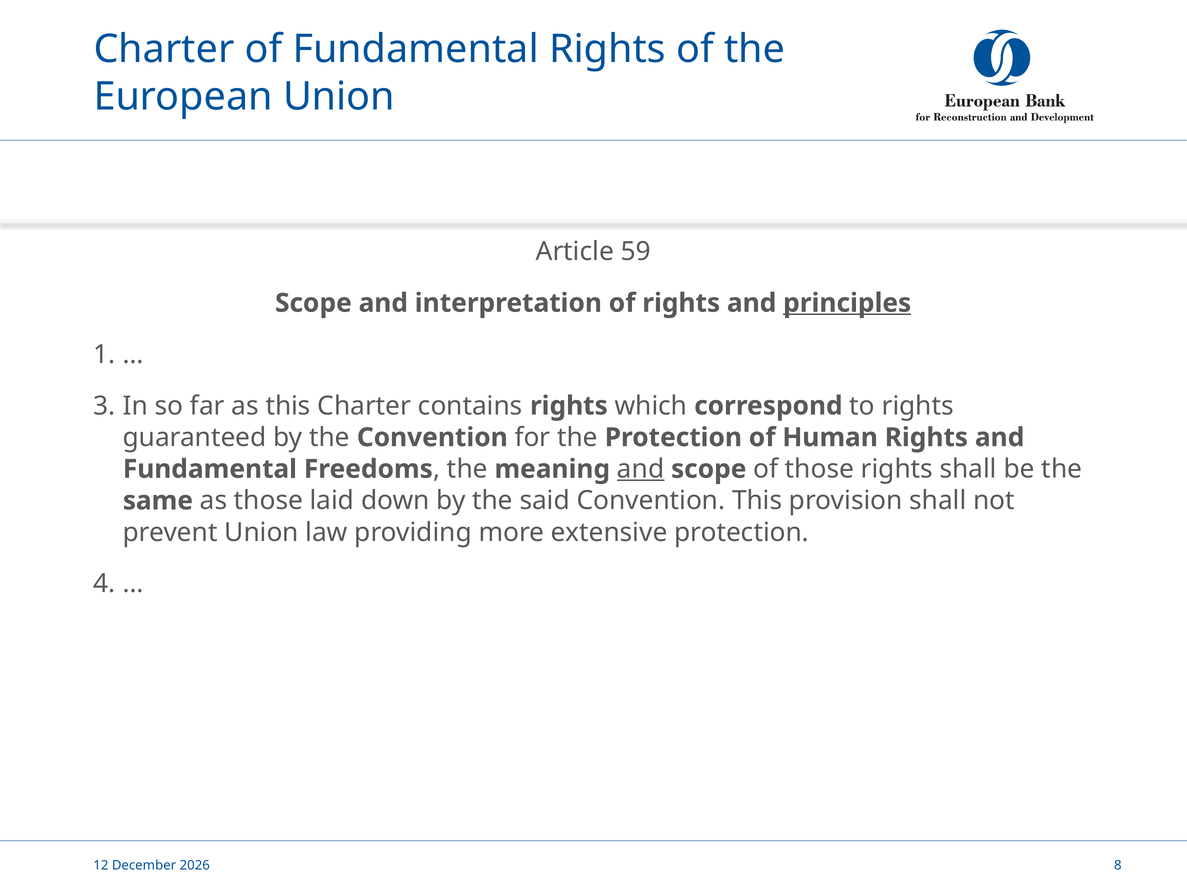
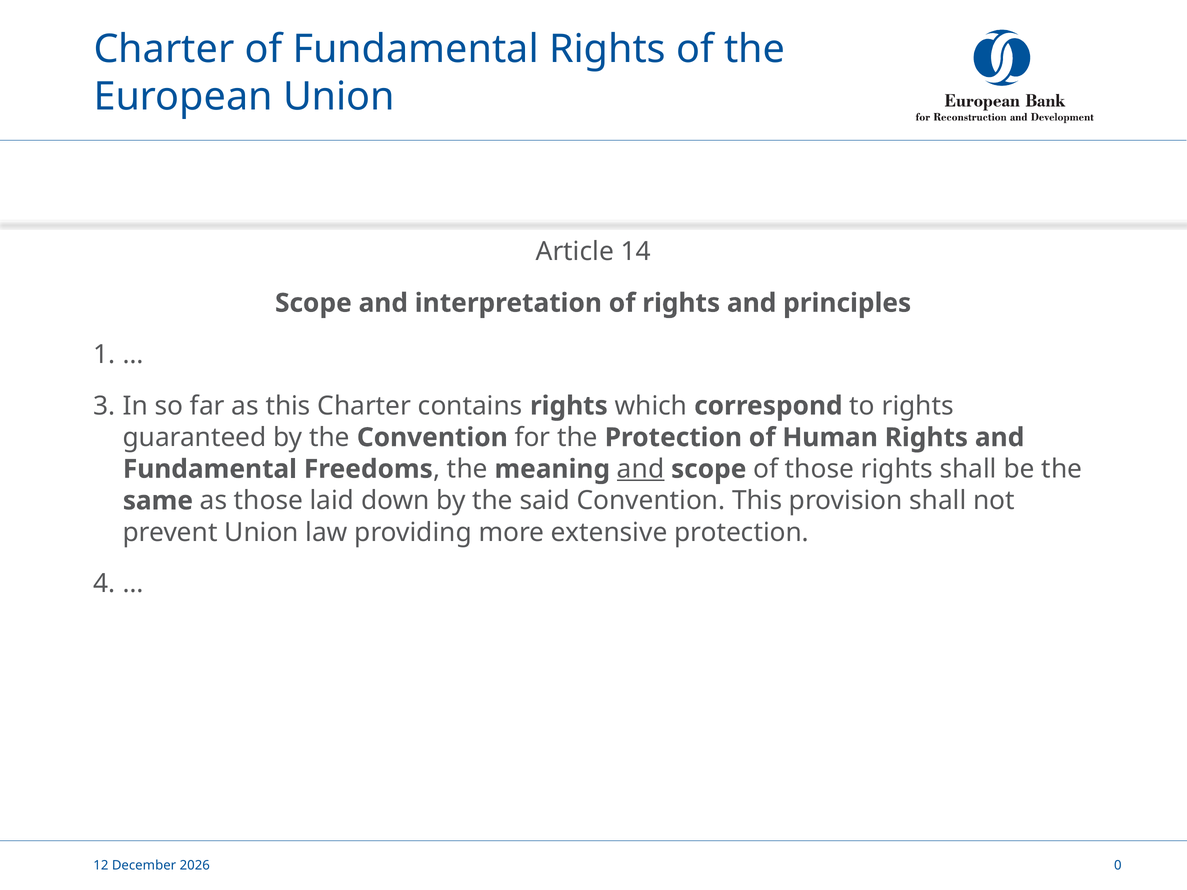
59: 59 -> 14 (636, 252)
principles underline: present -> none (847, 303)
8: 8 -> 0 (1118, 865)
